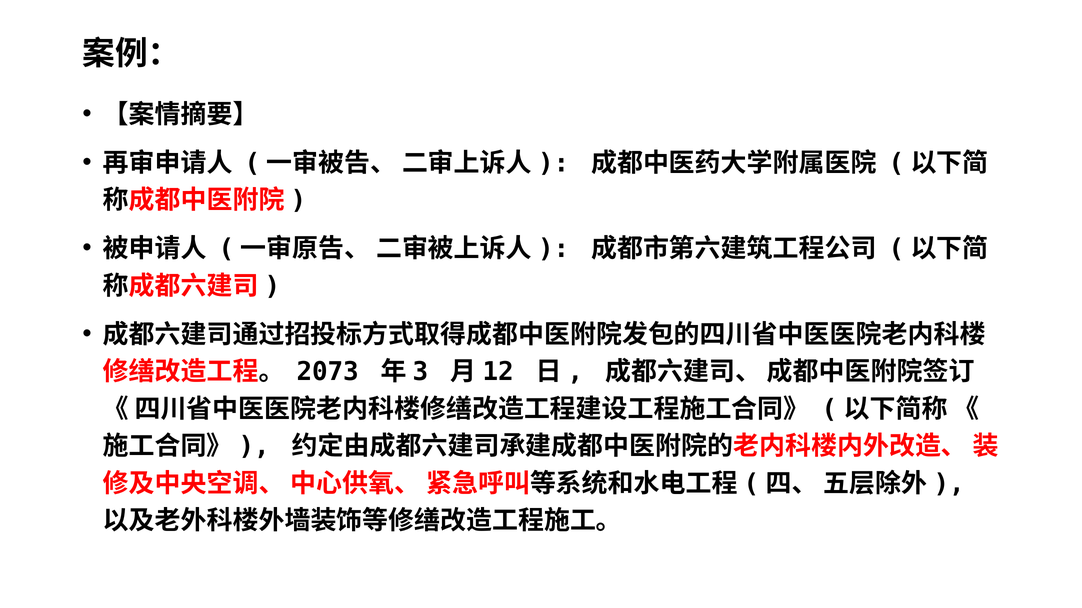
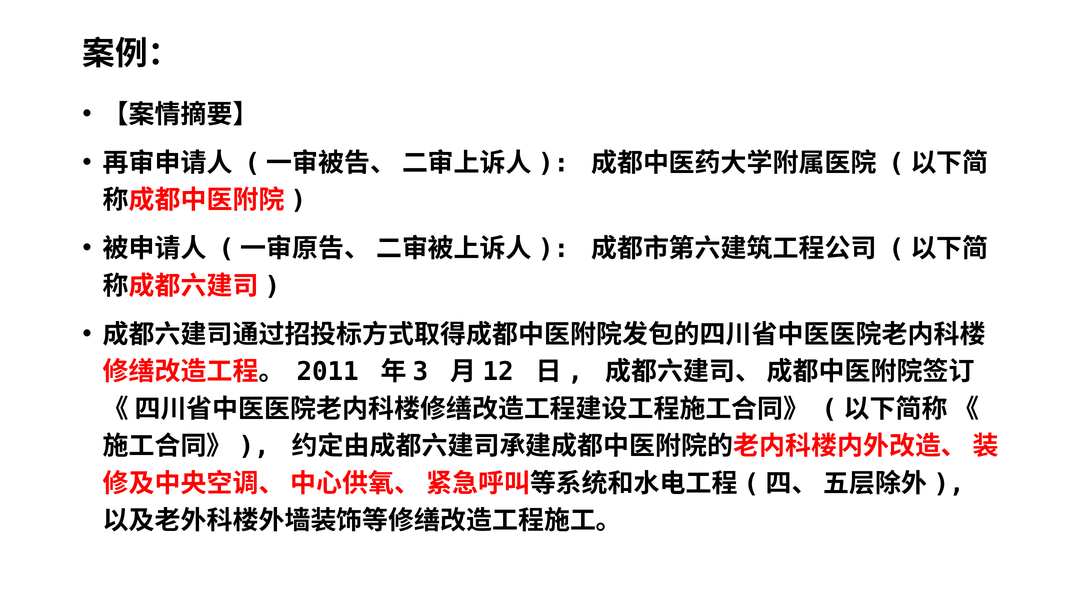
2073: 2073 -> 2011 (328, 372)
